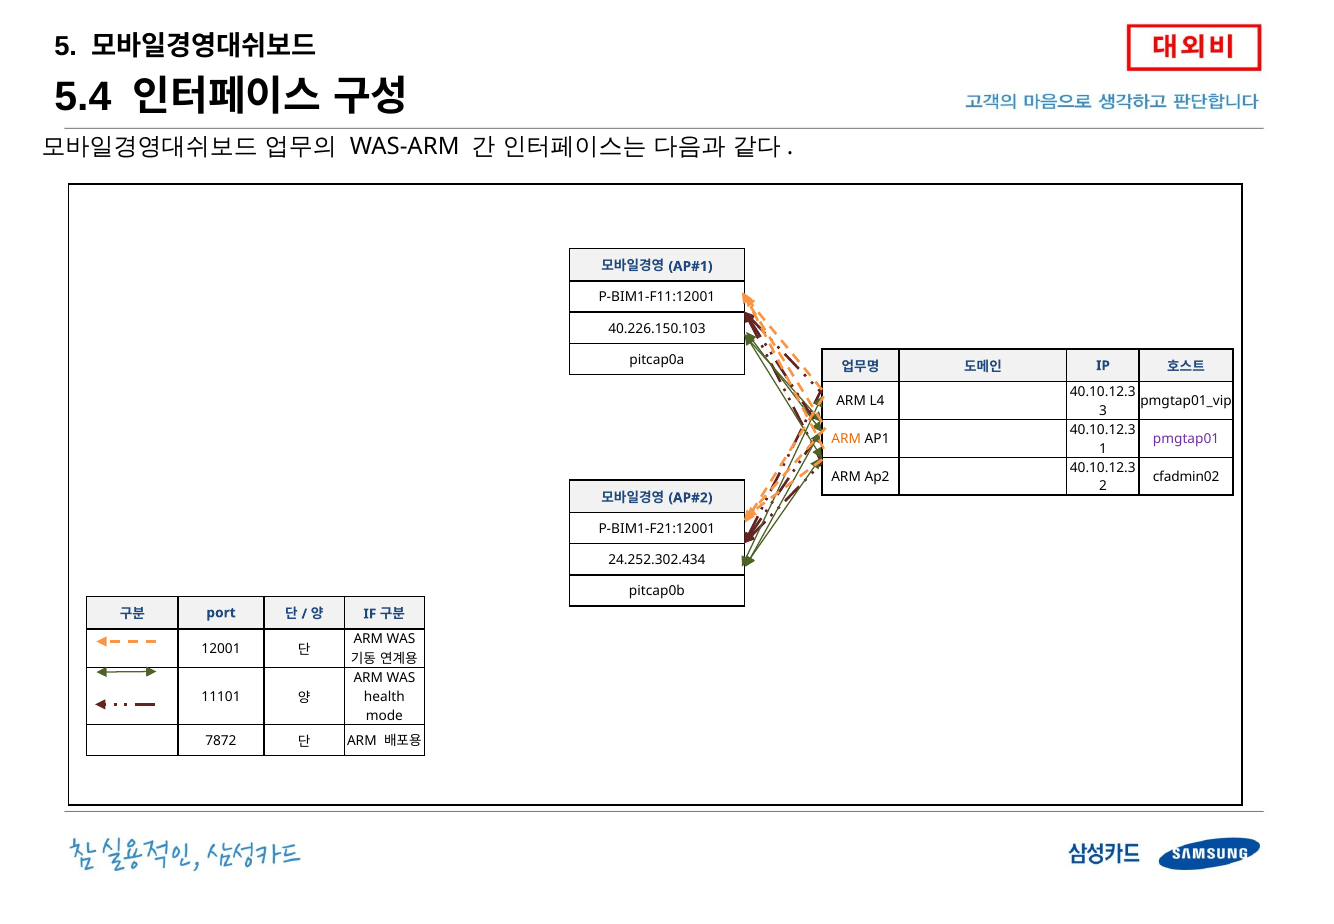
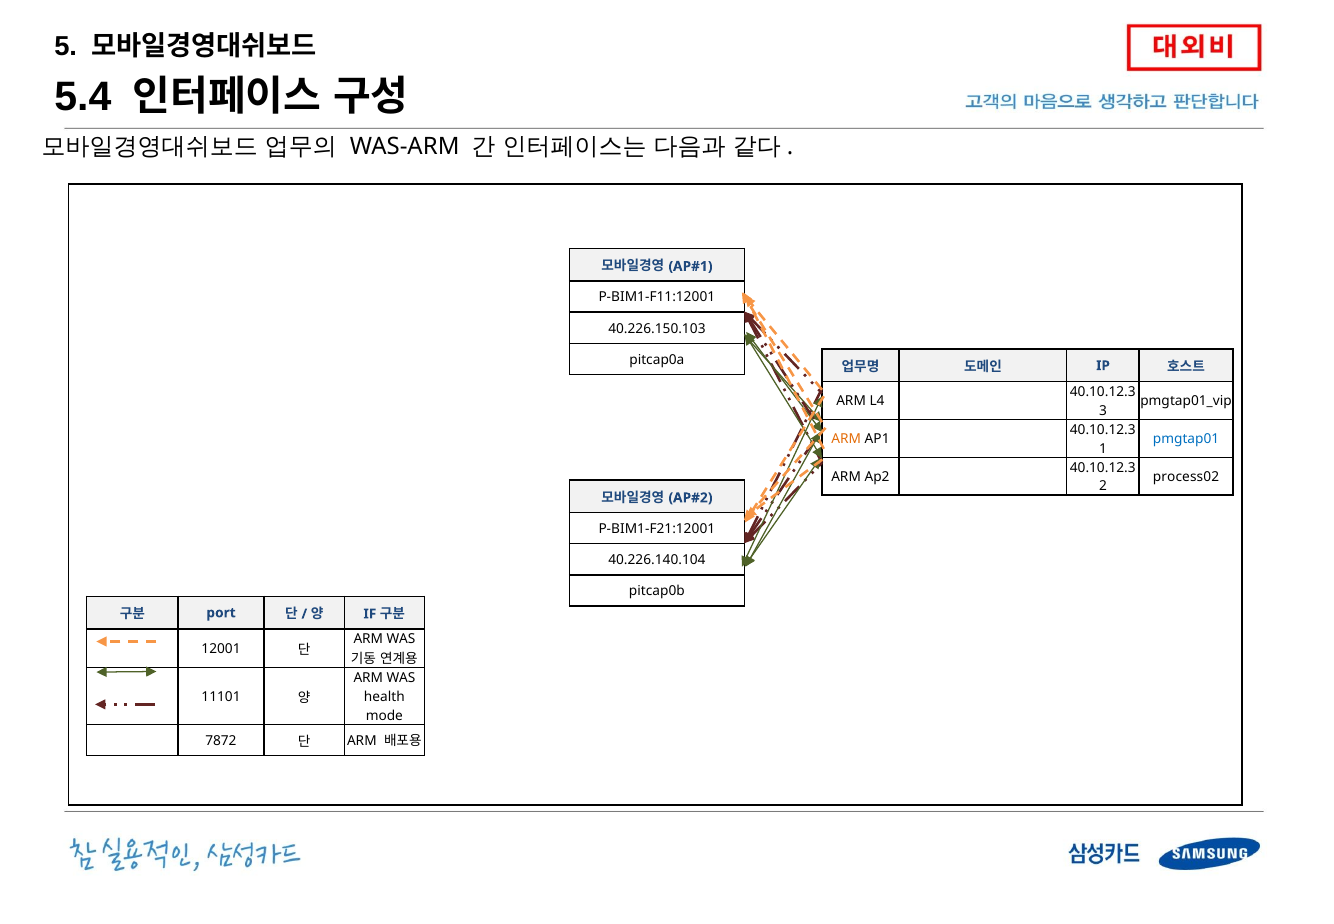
pmgtap01 colour: purple -> blue (1186, 439)
cfadmin02: cfadmin02 -> process02 (1186, 477)
24.252.302.434: 24.252.302.434 -> 40.226.140.104 (657, 560)
